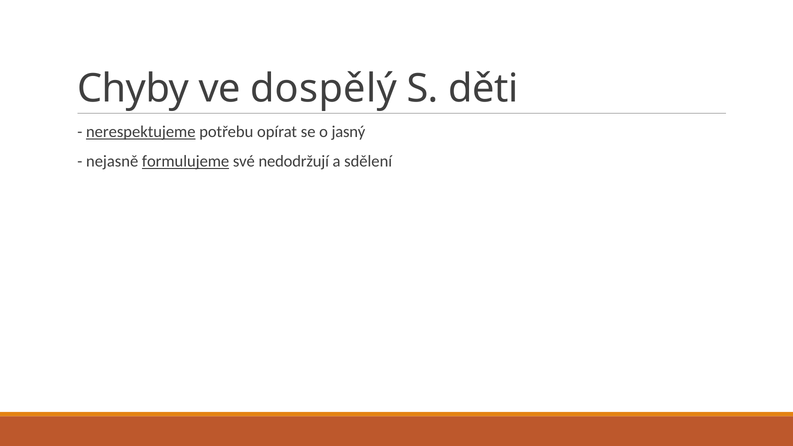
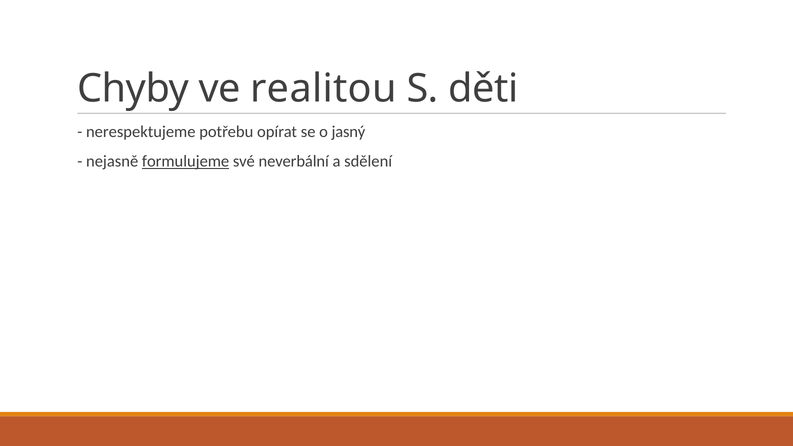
dospělý: dospělý -> realitou (323, 89)
nerespektujeme underline: present -> none (141, 132)
nedodržují: nedodržují -> neverbální (294, 161)
